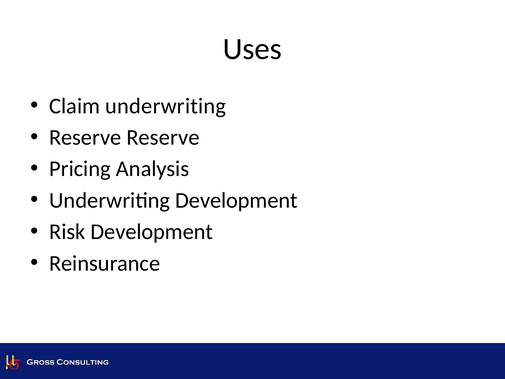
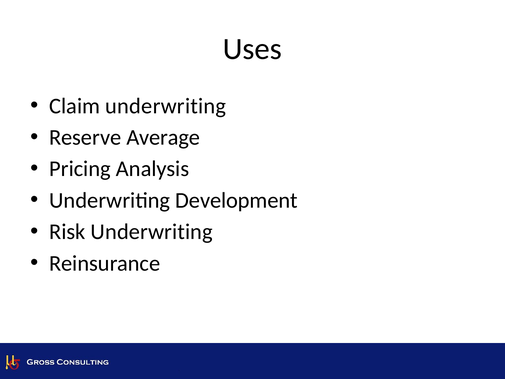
Reserve Reserve: Reserve -> Average (163, 137)
Risk Development: Development -> Underwriting (152, 232)
